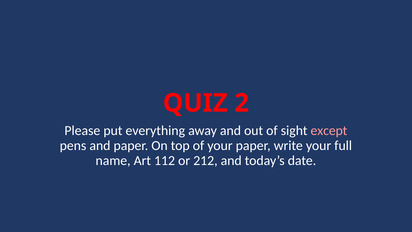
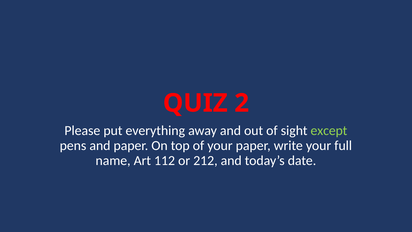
except colour: pink -> light green (329, 131)
